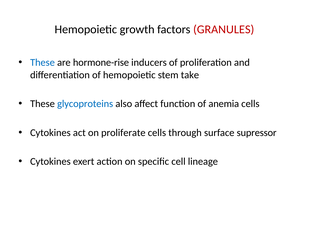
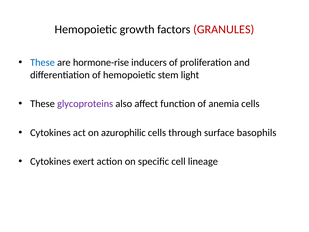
take: take -> light (190, 75)
glycoproteins colour: blue -> purple (85, 104)
proliferate: proliferate -> azurophilic (123, 133)
supressor: supressor -> basophils (257, 133)
